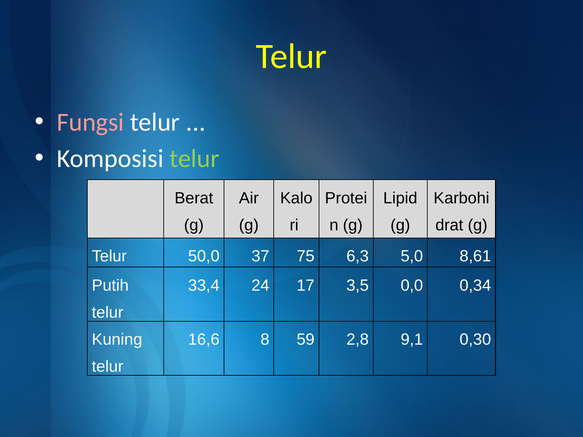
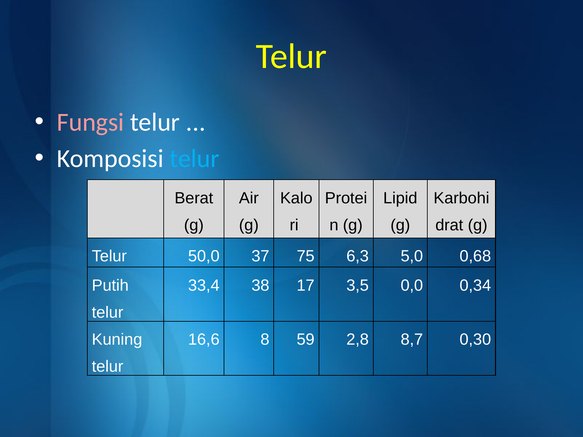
telur colour: light green -> light blue (194, 159)
8,61: 8,61 -> 0,68 (475, 256)
24: 24 -> 38 (260, 286)
9,1: 9,1 -> 8,7 (412, 340)
